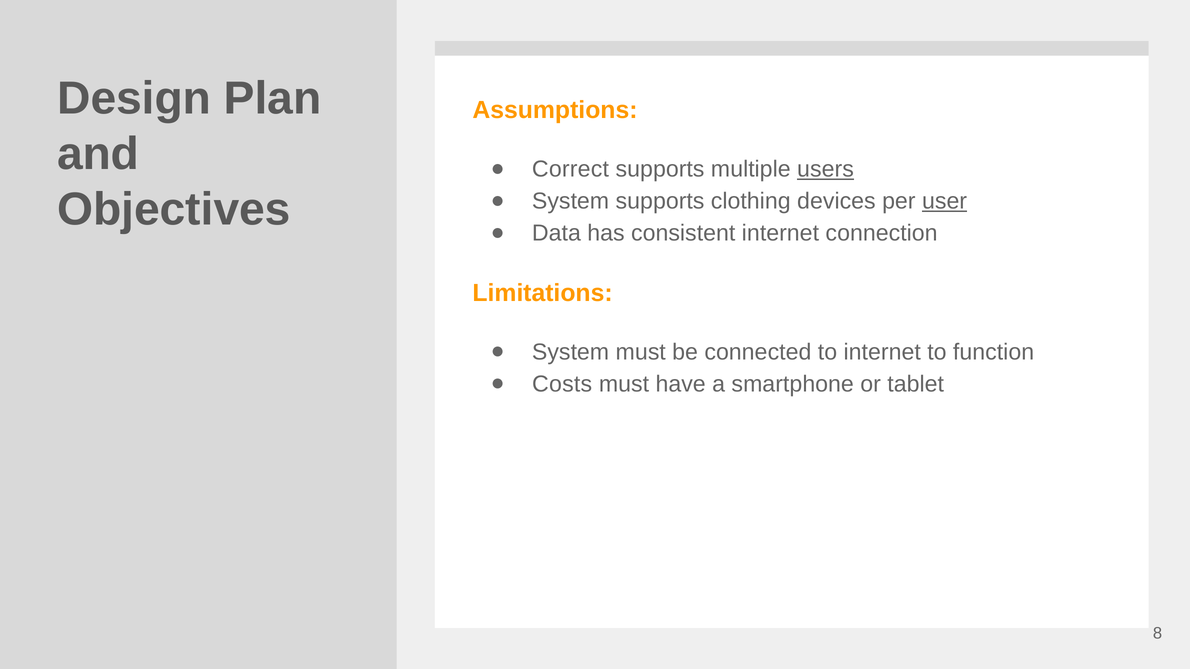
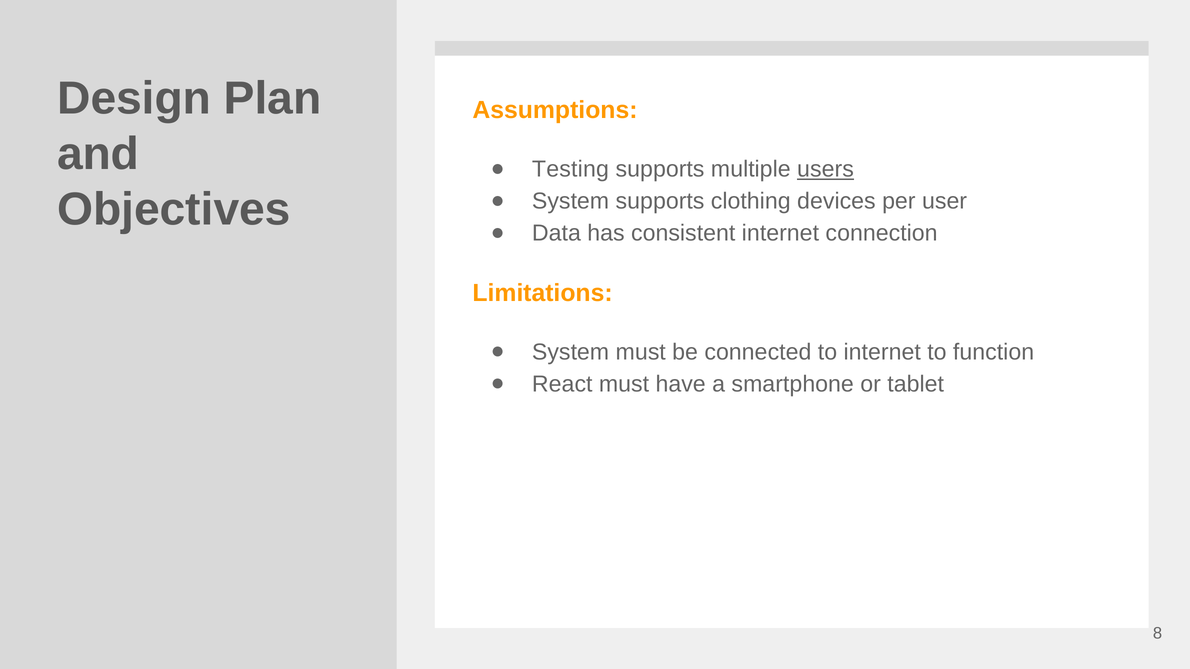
Correct: Correct -> Testing (570, 169)
user underline: present -> none (945, 201)
Costs: Costs -> React (562, 384)
